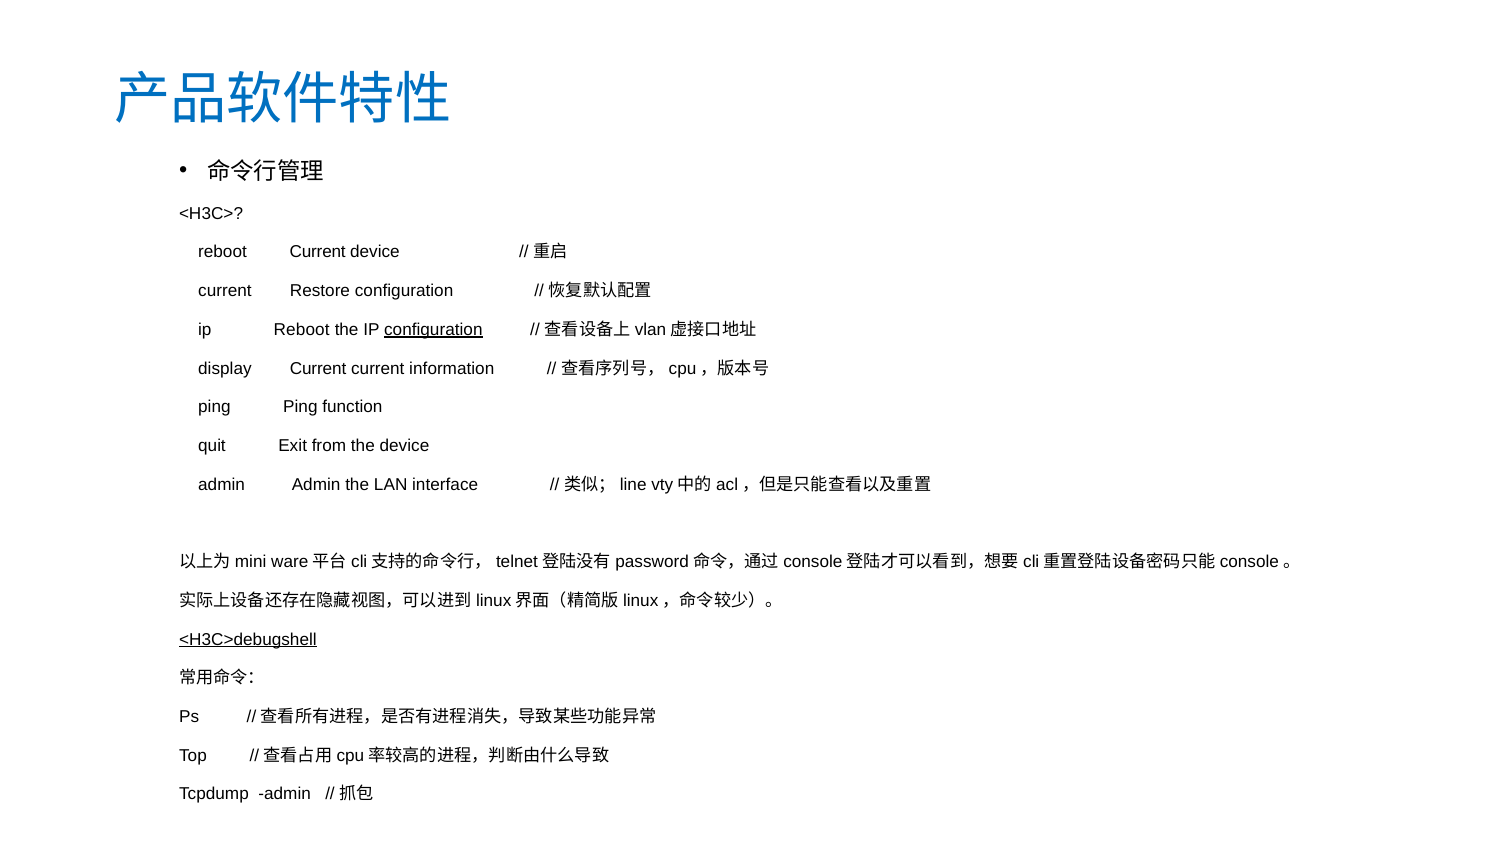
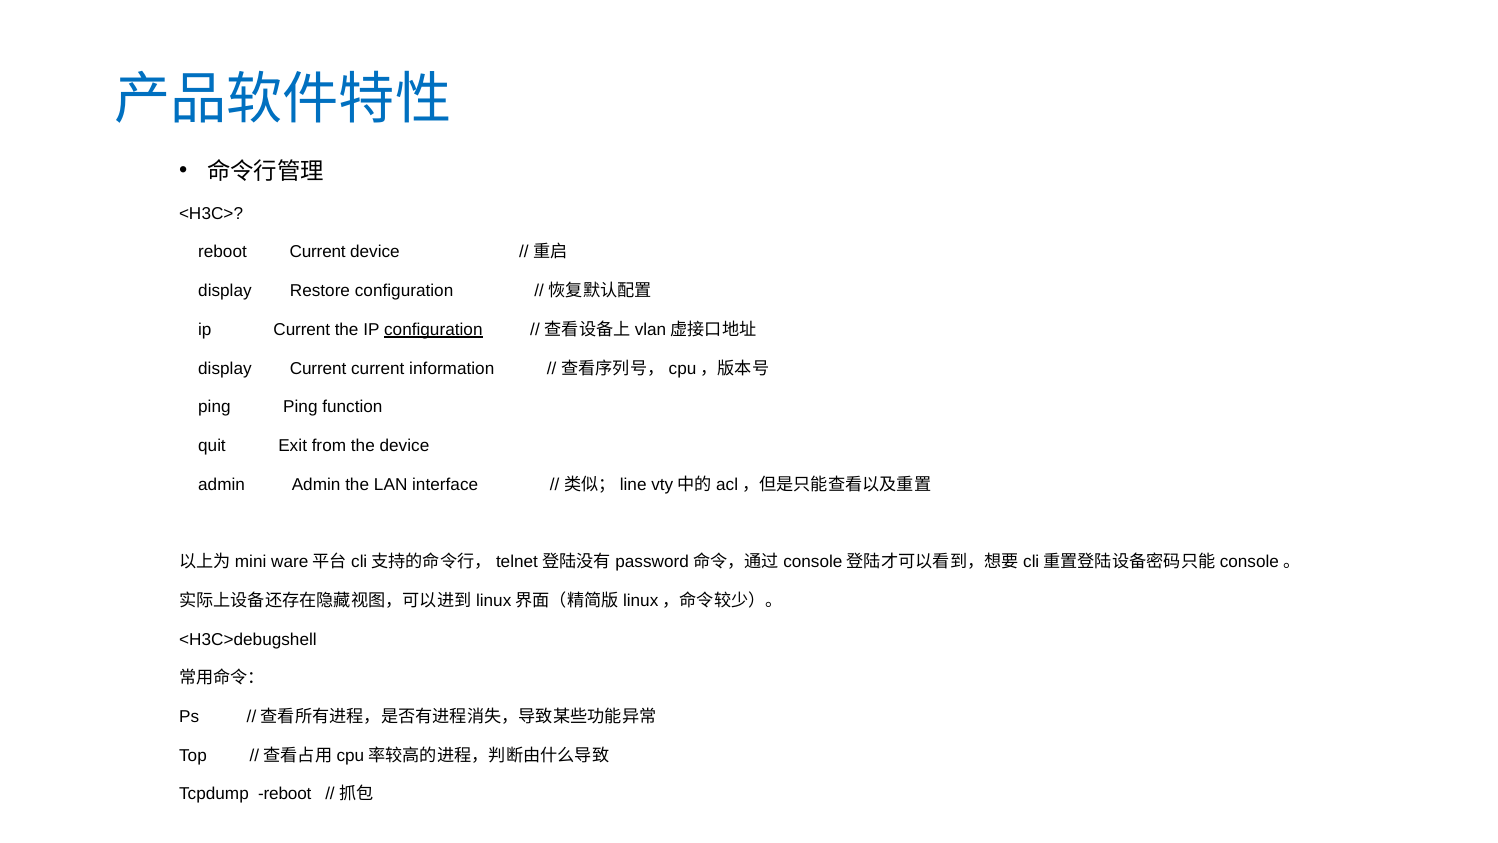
current: current -> display (225, 291)
ip Reboot: Reboot -> Current (302, 329)
<H3C>debugshell underline: present -> none (248, 639)
Tcpdump admin: admin -> reboot (285, 794)
